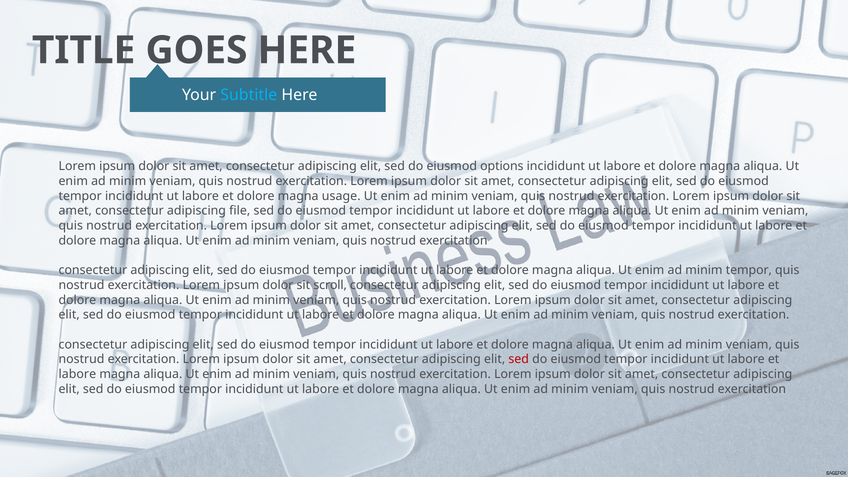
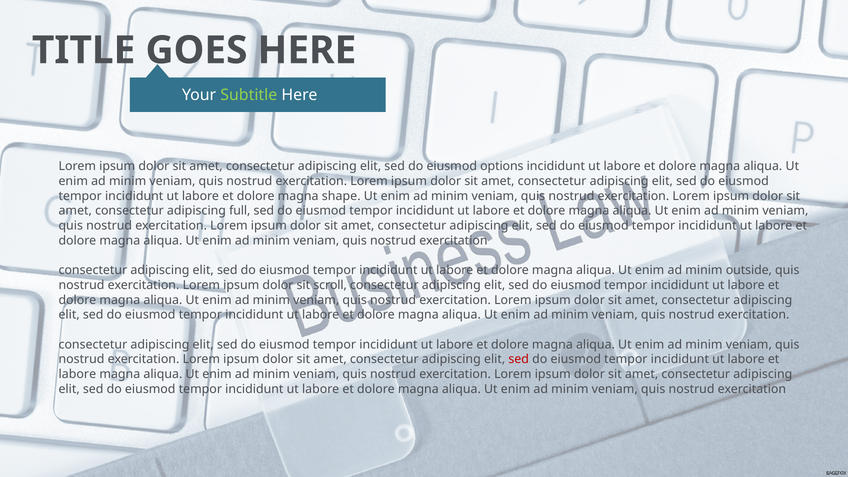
Subtitle colour: light blue -> light green (249, 95)
usage: usage -> shape (341, 196)
file: file -> full (240, 211)
minim tempor: tempor -> outside (749, 270)
